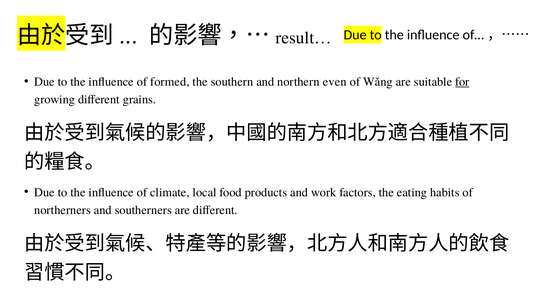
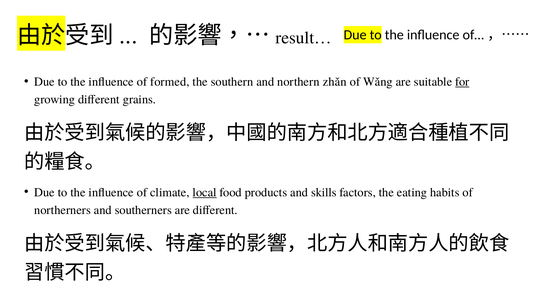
even: even -> zhǎn (335, 82)
local underline: none -> present (205, 192)
work: work -> skills (324, 192)
